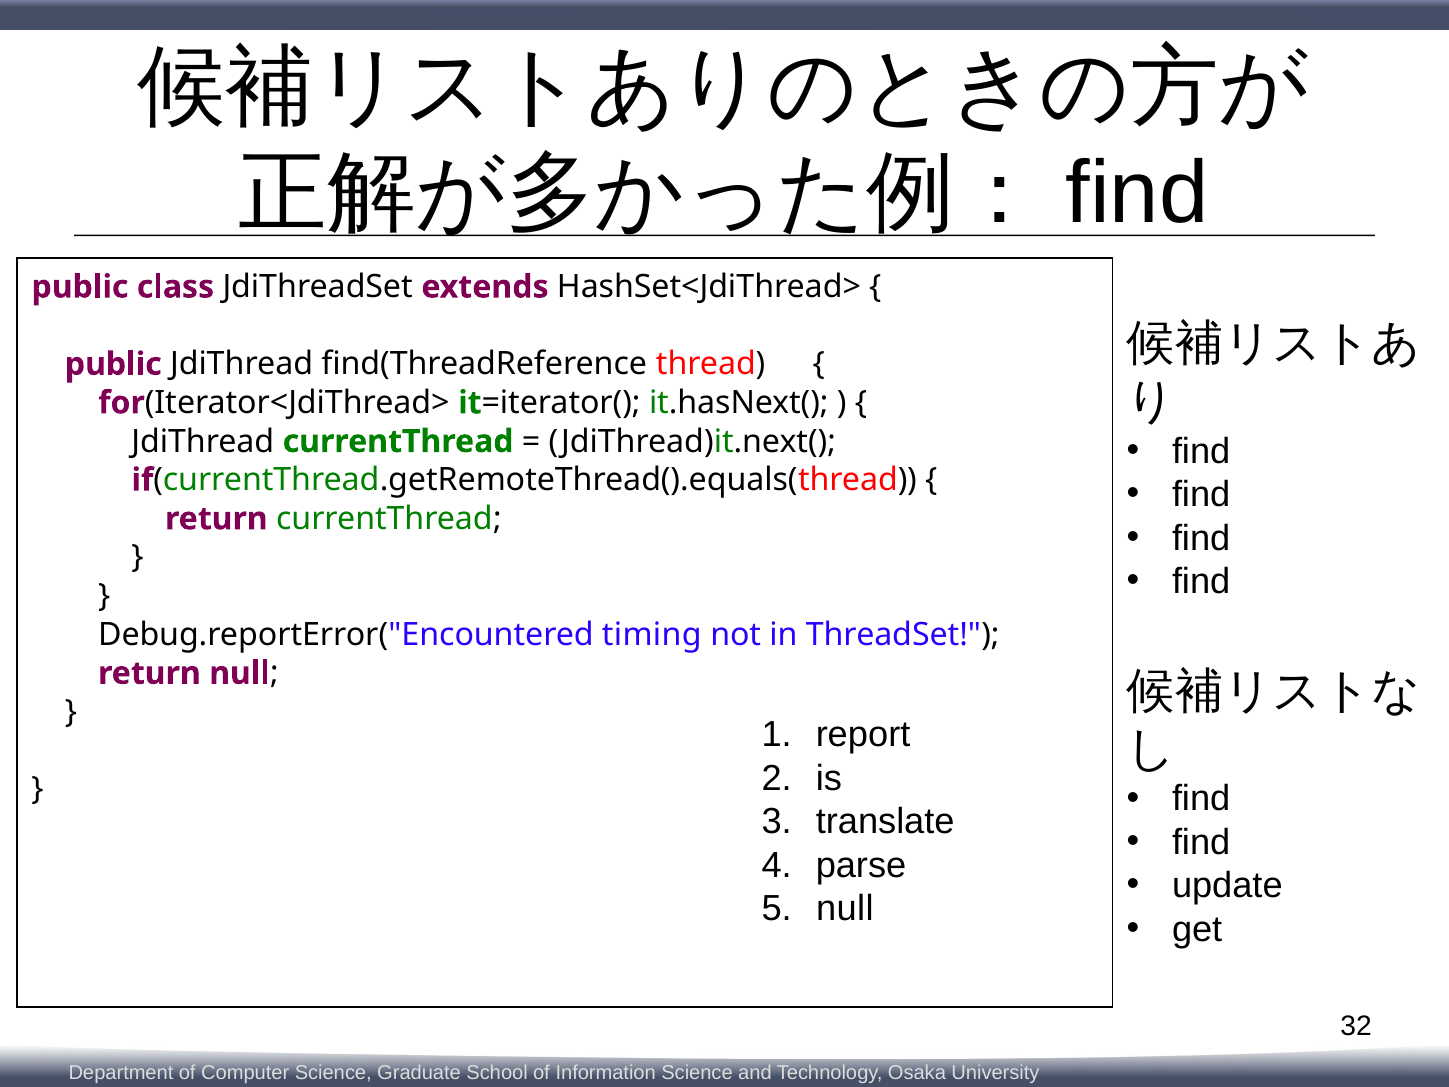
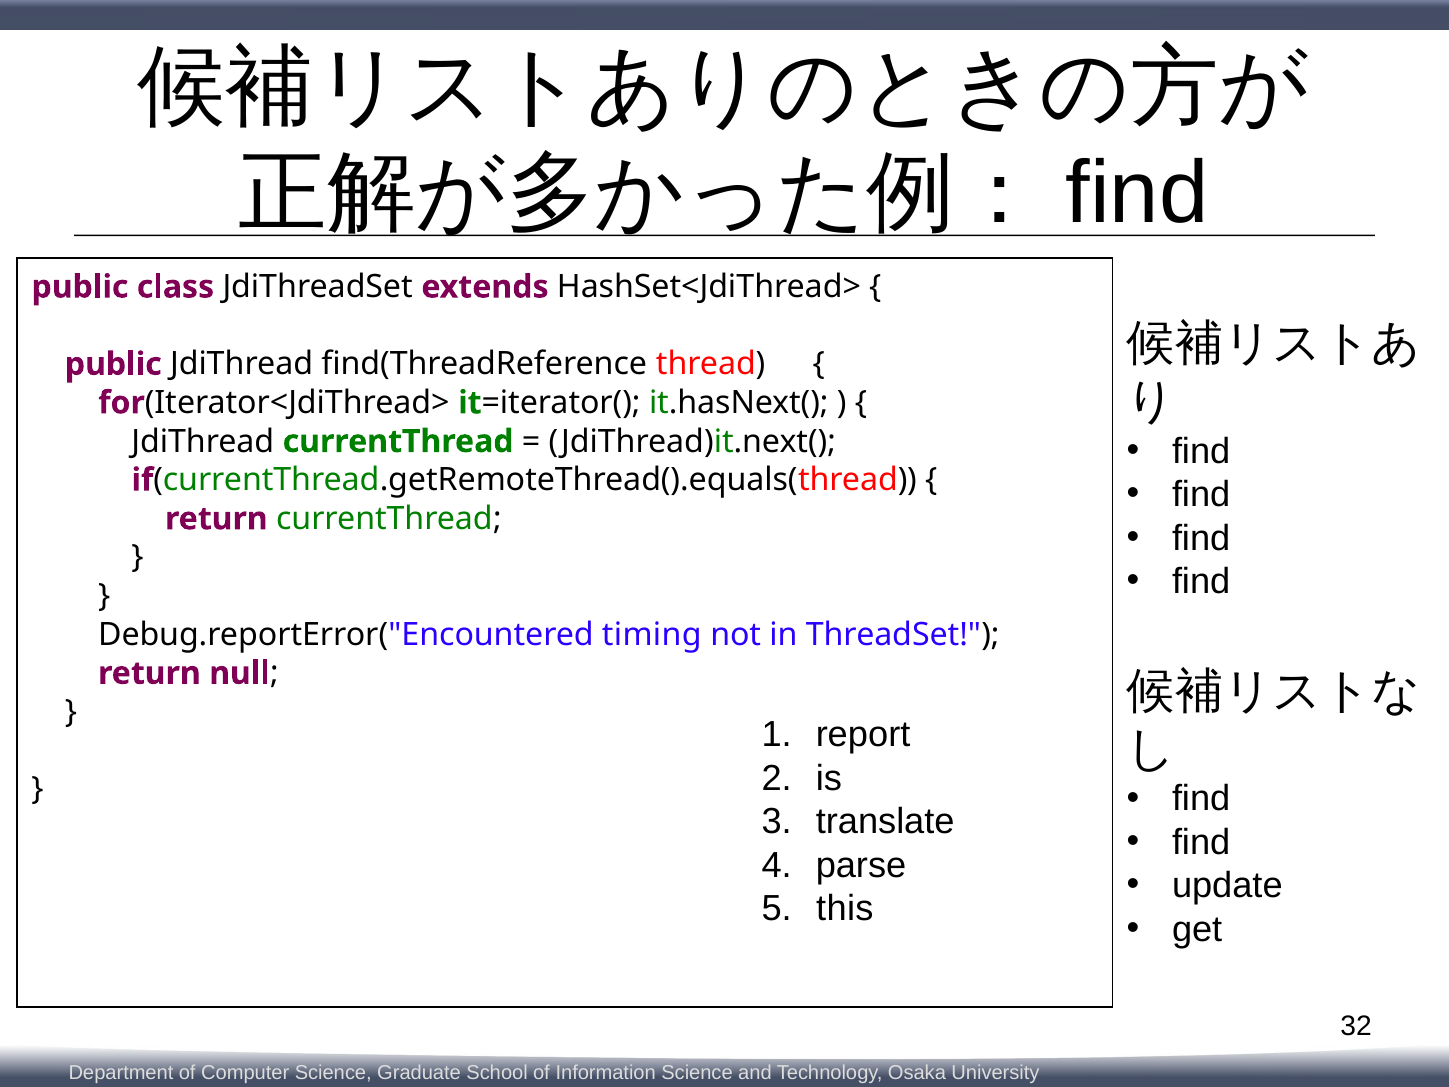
null: null -> this (845, 908)
